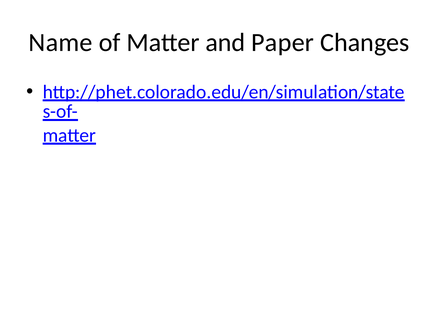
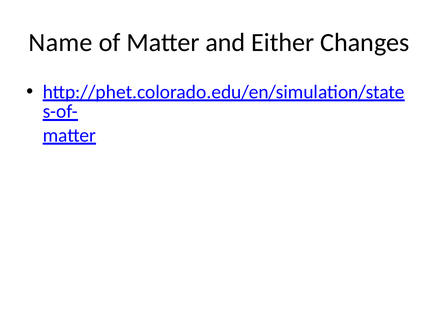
Paper: Paper -> Either (283, 42)
